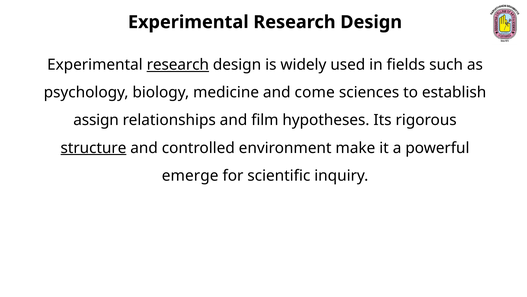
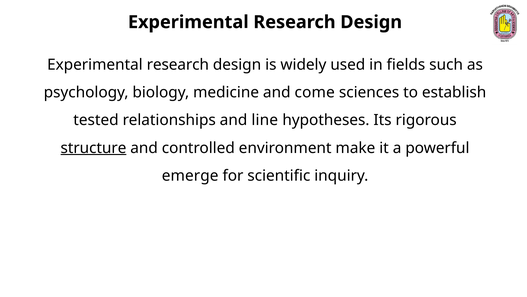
research underline: present -> none (178, 65)
assign: assign -> tested (96, 120)
film: film -> line (265, 120)
